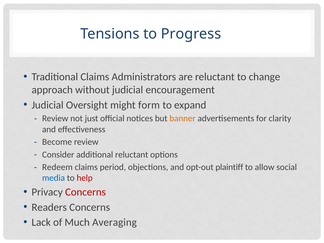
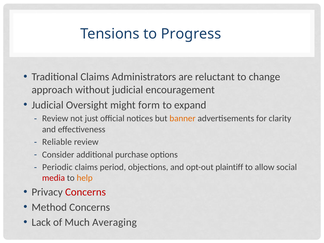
Become: Become -> Reliable (57, 142)
additional reluctant: reluctant -> purchase (132, 155)
Redeem: Redeem -> Periodic (57, 167)
media colour: blue -> red (53, 178)
help colour: red -> orange (85, 178)
Readers: Readers -> Method (49, 207)
